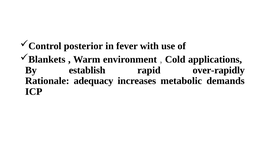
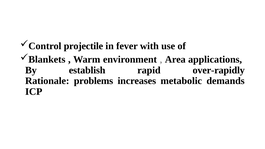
posterior: posterior -> projectile (83, 46)
Cold: Cold -> Area (175, 59)
adequacy: adequacy -> problems (93, 81)
